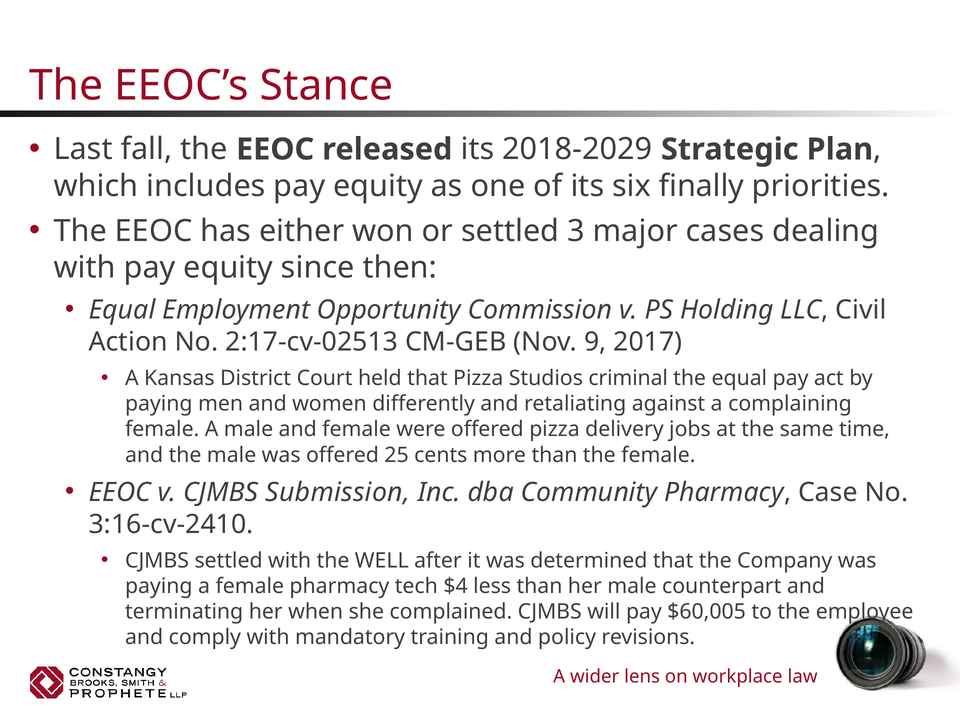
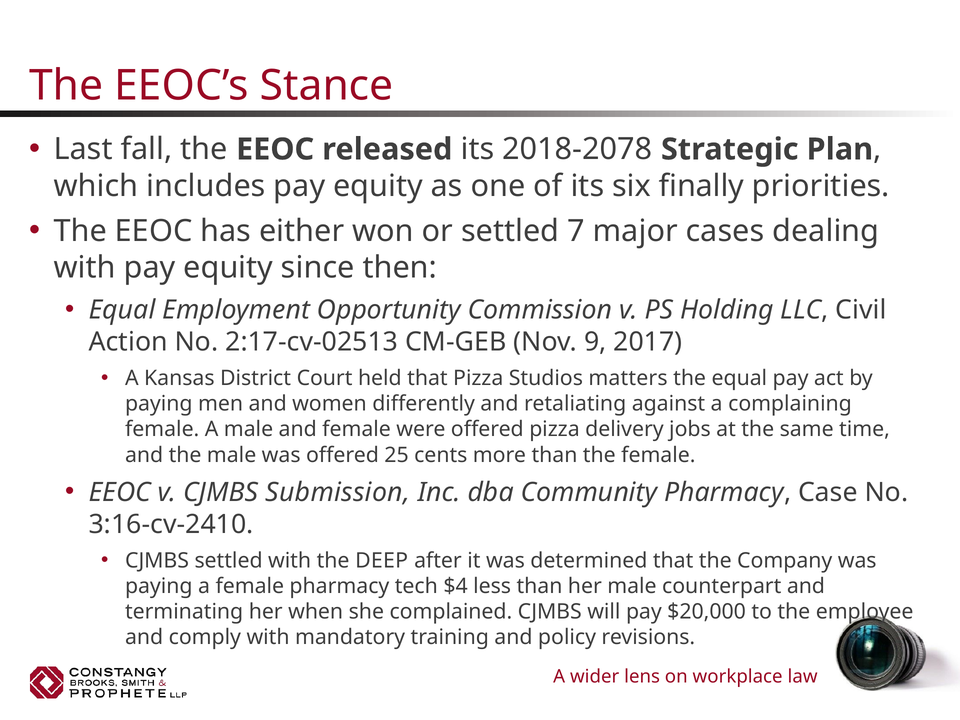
2018-2029: 2018-2029 -> 2018-2078 (577, 149)
3: 3 -> 7 (576, 231)
criminal: criminal -> matters (628, 378)
WELL: WELL -> DEEP (382, 561)
$60,005: $60,005 -> $20,000 (707, 612)
